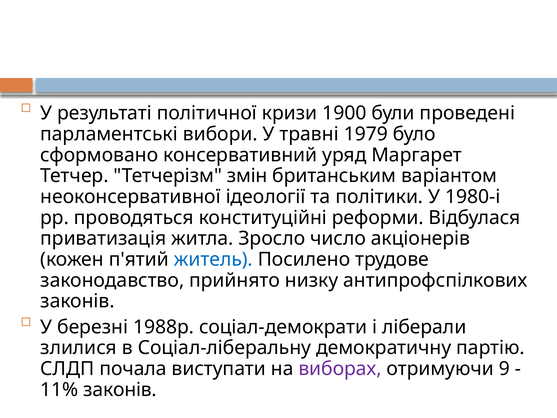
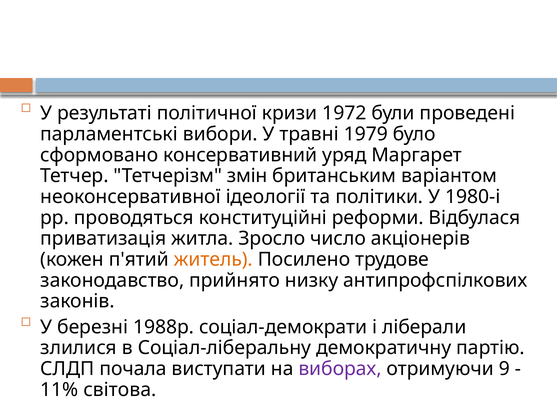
1900: 1900 -> 1972 (344, 113)
житель colour: blue -> orange (213, 259)
11% законів: законів -> світова (120, 389)
